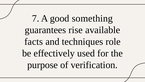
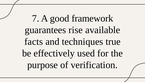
something: something -> framework (92, 18)
role: role -> true (113, 41)
